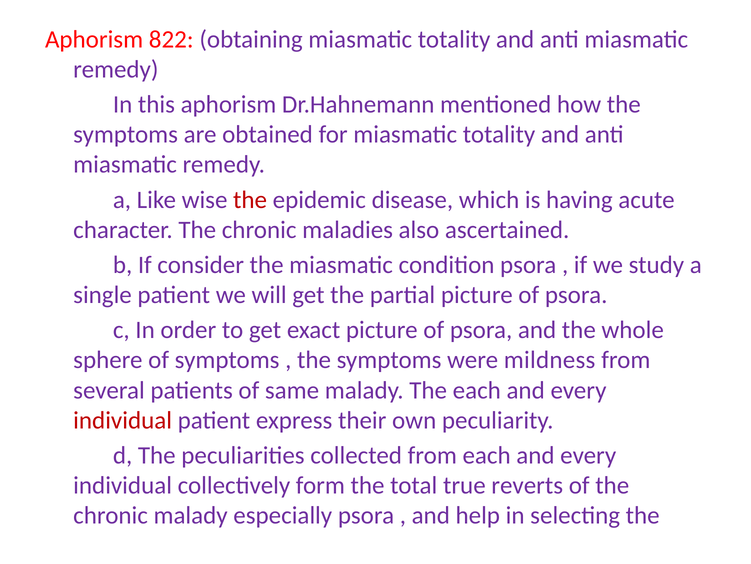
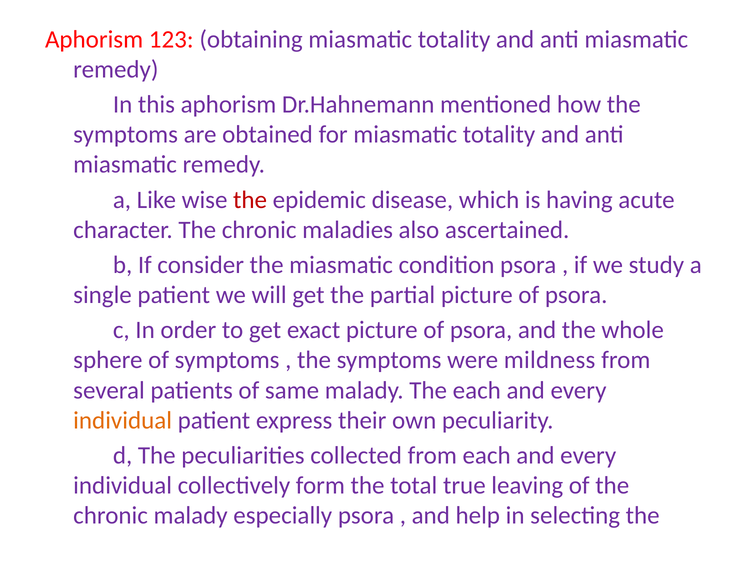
822: 822 -> 123 (171, 39)
individual colour: red -> orange (123, 420)
reverts: reverts -> leaving (527, 485)
